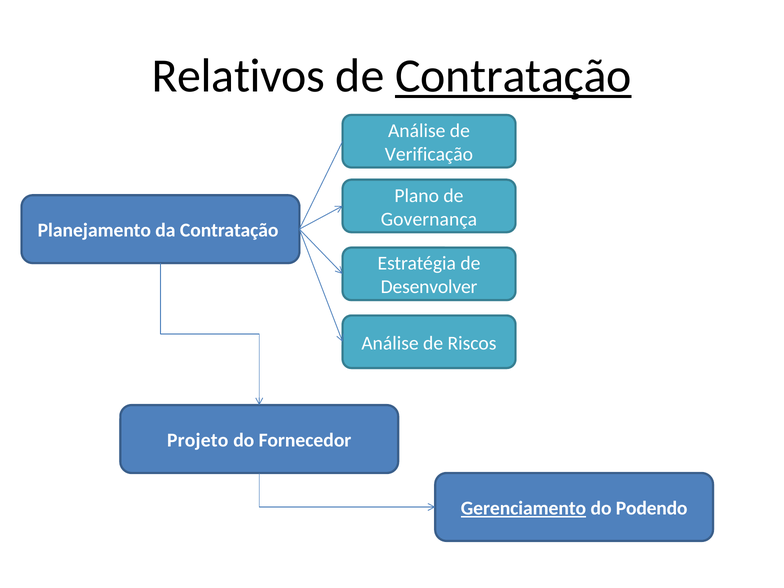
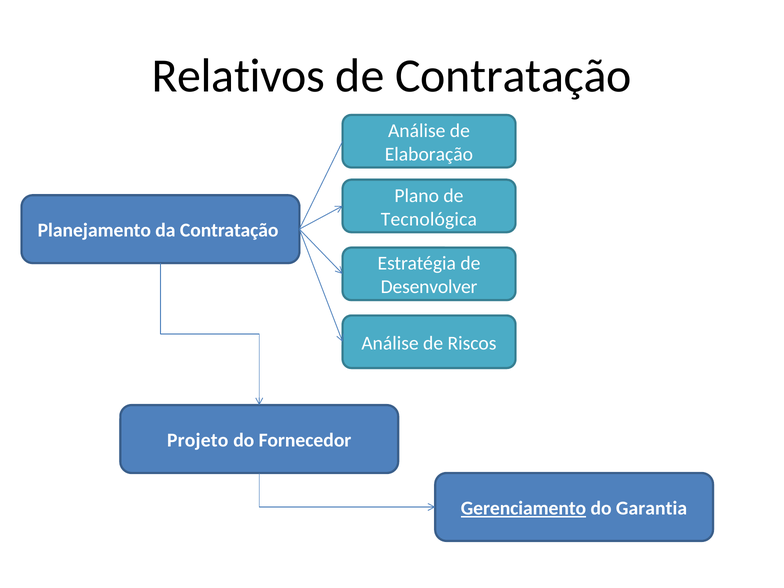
Contratação underline: present -> none (513, 76)
Verificação: Verificação -> Elaboração (429, 154)
Governança: Governança -> Tecnológica (429, 219)
Podendo: Podendo -> Garantia (652, 508)
